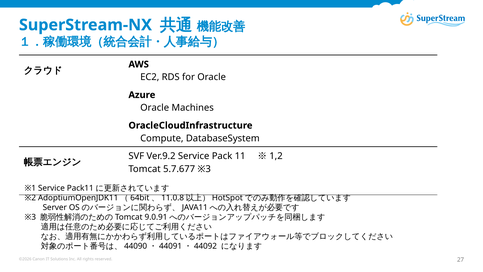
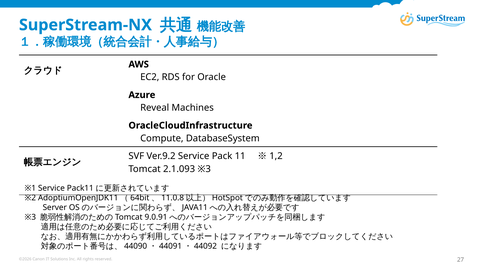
Oracle: Oracle -> Reveal (155, 108)
5.7.677: 5.7.677 -> 2.1.093 (179, 169)
